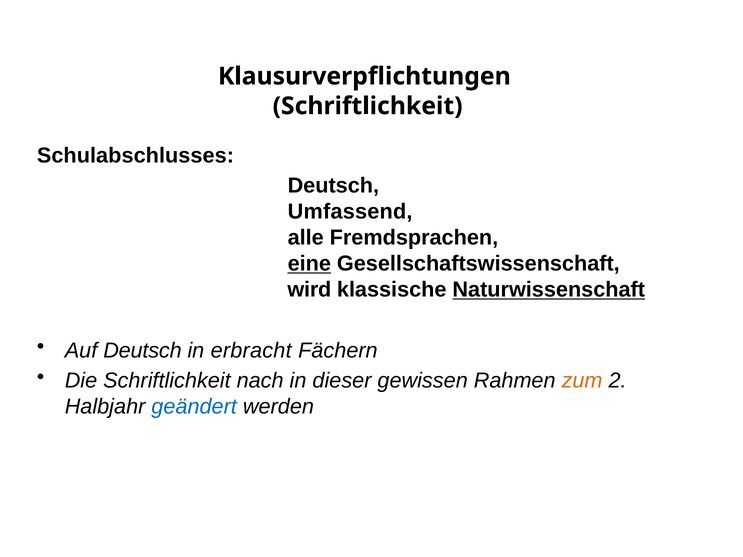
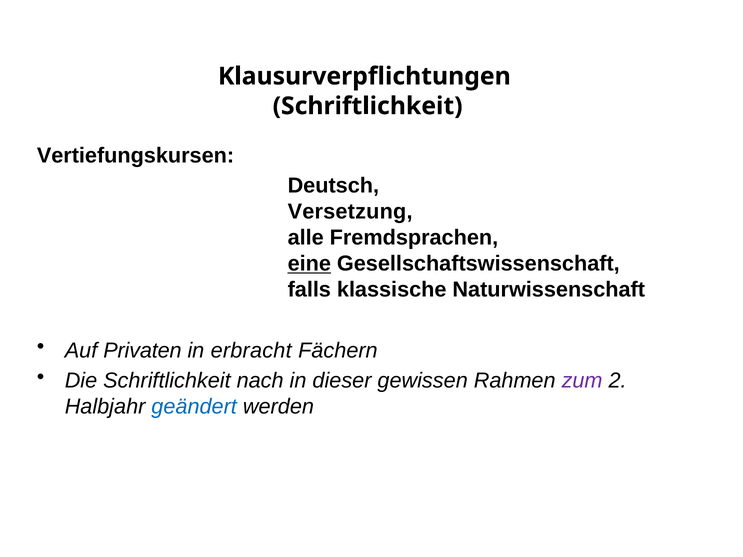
Schulabschlusses: Schulabschlusses -> Vertiefungskursen (135, 156)
Umfassend: Umfassend -> Versetzung (350, 212)
wird: wird -> falls (309, 290)
Naturwissenschaft underline: present -> none (549, 290)
Auf Deutsch: Deutsch -> Privaten (142, 351)
zum colour: orange -> purple (582, 381)
